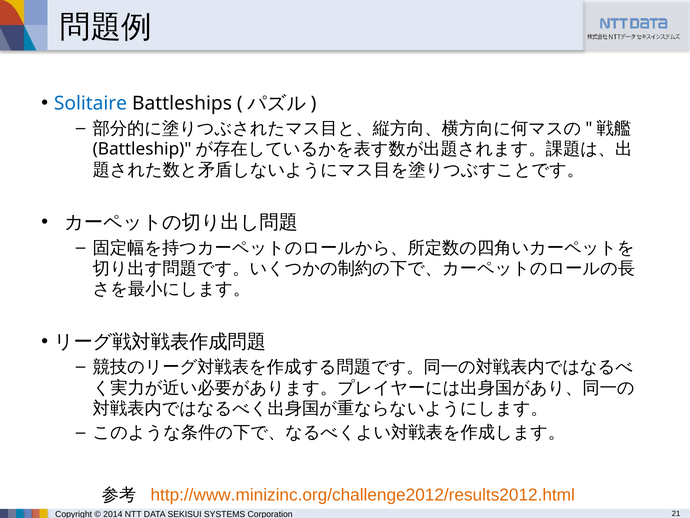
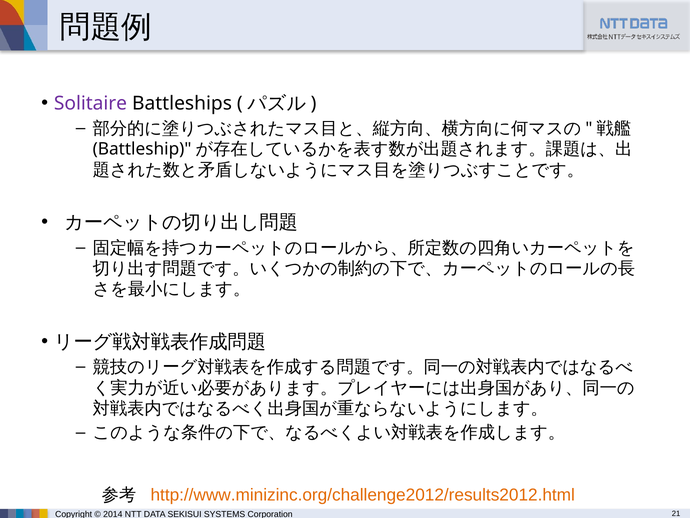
Solitaire colour: blue -> purple (91, 103)
